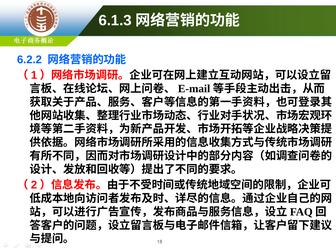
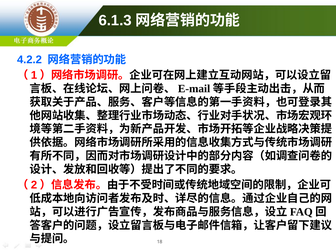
6.2.2: 6.2.2 -> 4.2.2 (29, 60)
